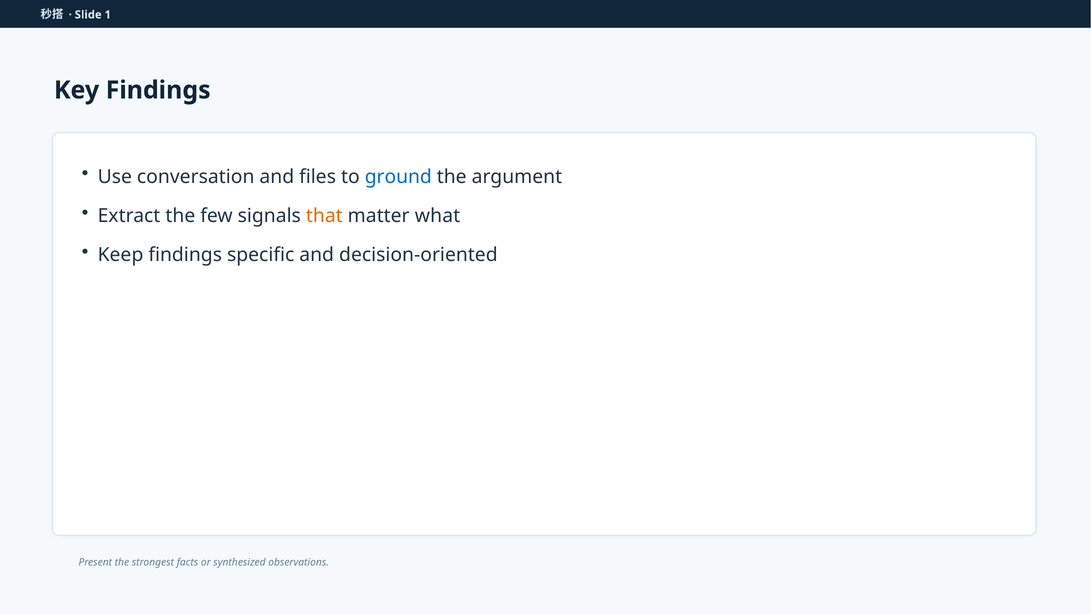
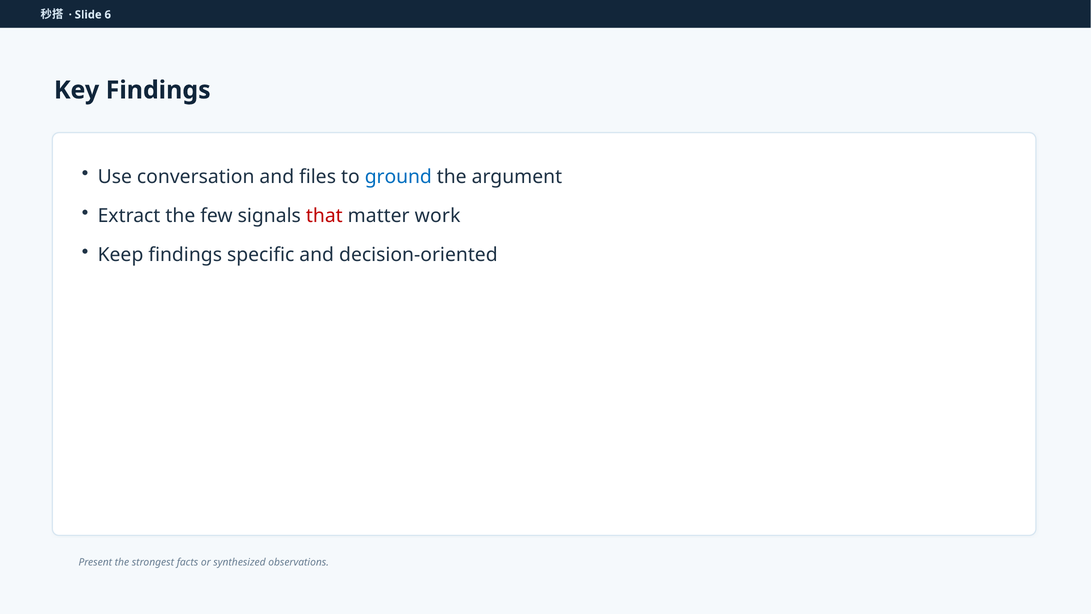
1: 1 -> 6 (108, 15)
that colour: orange -> red (324, 216)
what: what -> work (438, 216)
